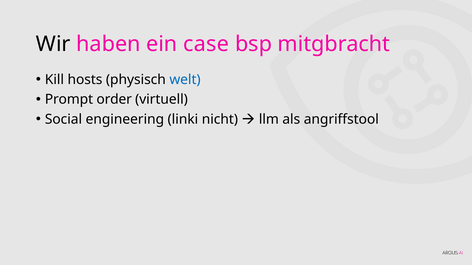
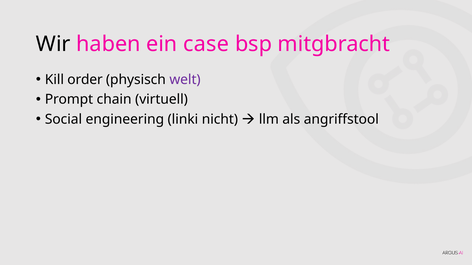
hosts: hosts -> order (85, 80)
welt colour: blue -> purple (185, 80)
order: order -> chain (114, 100)
